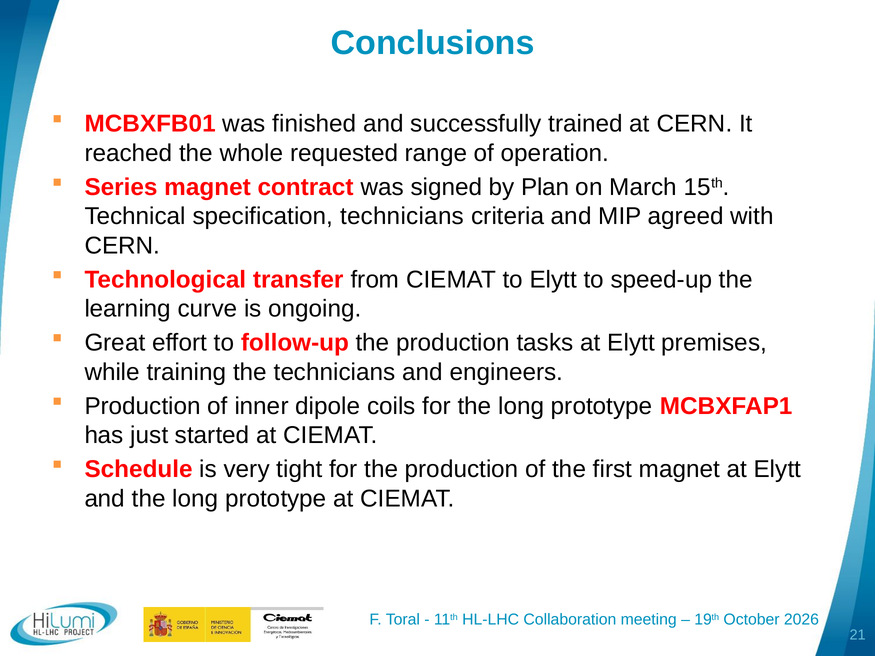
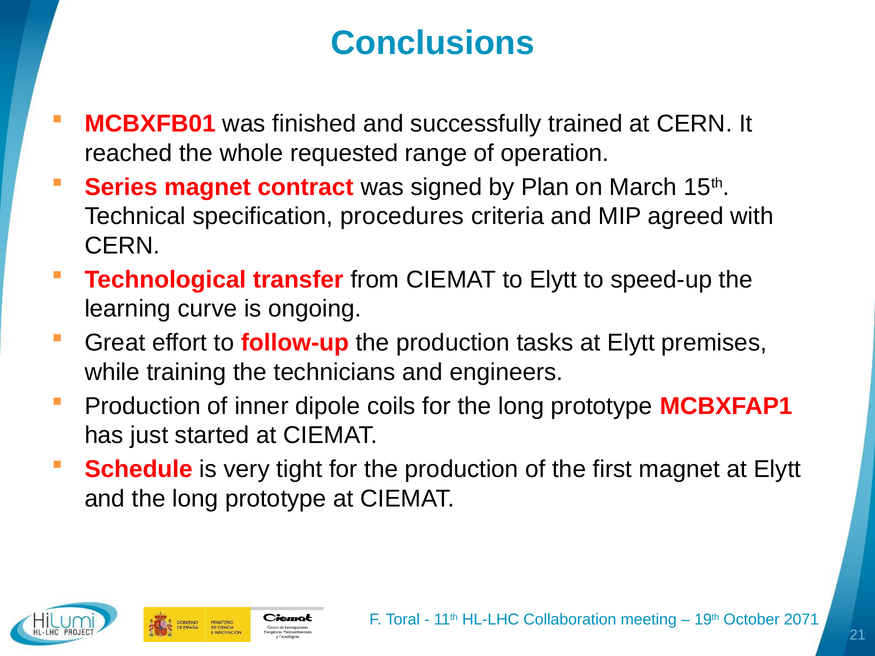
specification technicians: technicians -> procedures (402, 216)
2026: 2026 -> 2071 (801, 620)
